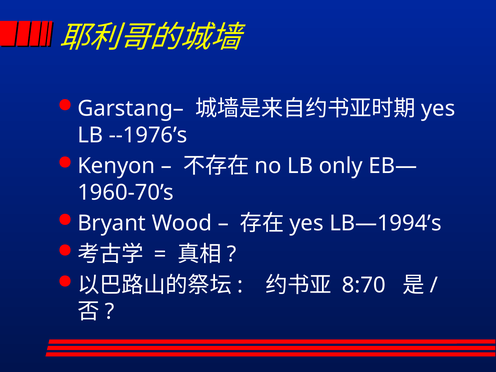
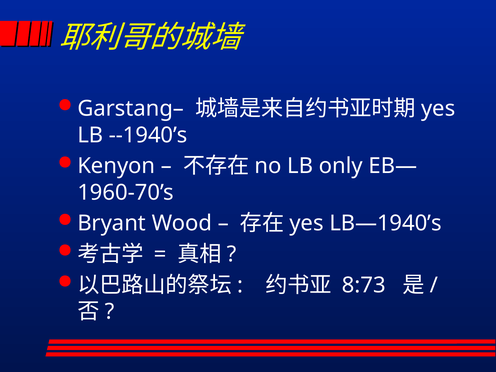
--1976’s: --1976’s -> --1940’s (148, 135)
LB—1994’s: LB—1994’s -> LB—1940’s (385, 223)
8:70: 8:70 -> 8:73 (364, 285)
